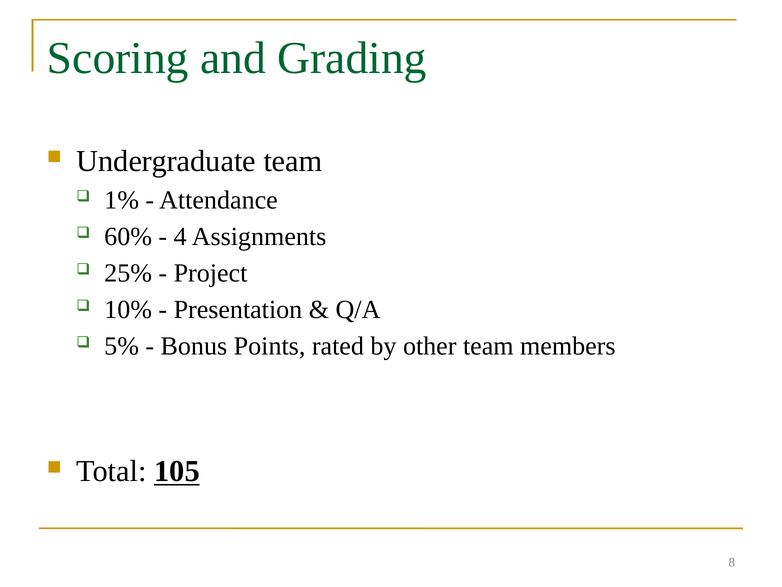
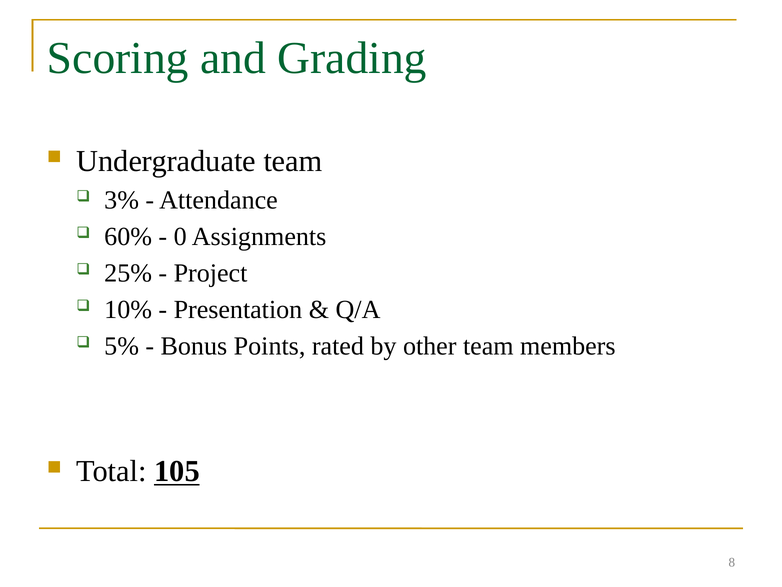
1%: 1% -> 3% (122, 200)
4: 4 -> 0 (180, 236)
